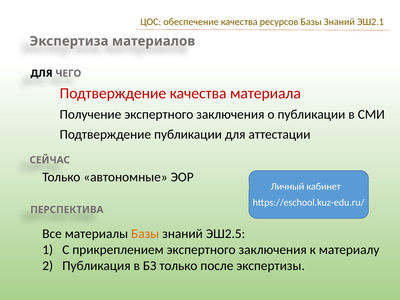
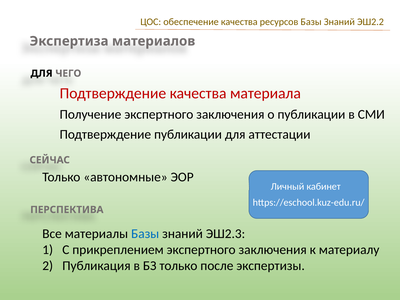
ЭШ2.1: ЭШ2.1 -> ЭШ2.2 (370, 22)
Базы colour: orange -> blue (145, 234)
ЭШ2.5: ЭШ2.5 -> ЭШ2.3 (226, 234)
